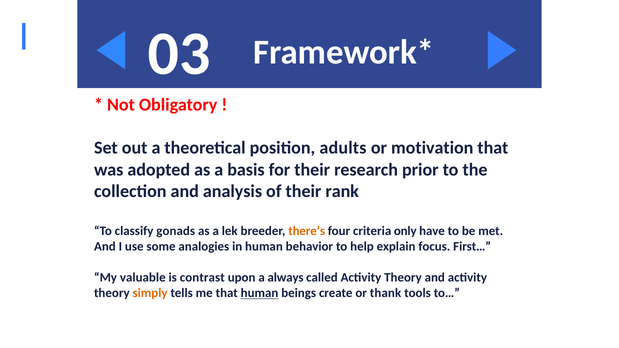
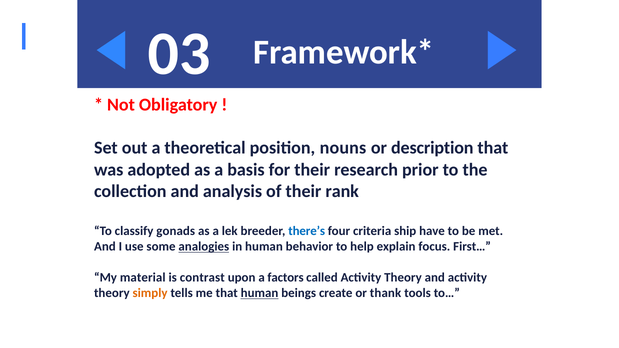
adults: adults -> nouns (343, 148)
motivation: motivation -> description (432, 148)
there’s colour: orange -> blue (307, 231)
only: only -> ship (405, 231)
analogies underline: none -> present (204, 247)
valuable: valuable -> material (143, 278)
always: always -> factors (286, 278)
